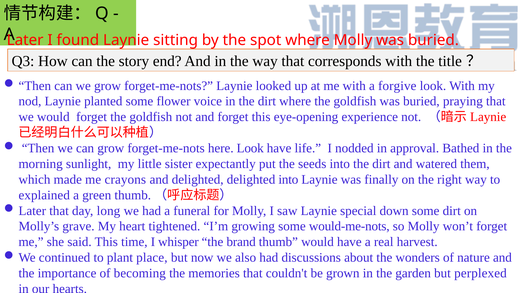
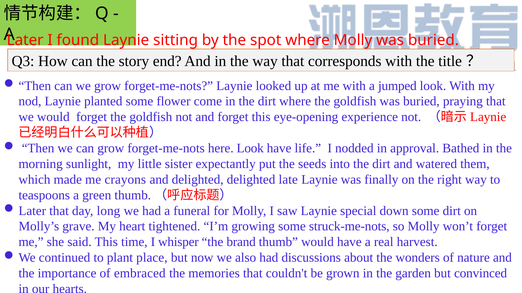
forgive: forgive -> jumped (397, 86)
voice: voice -> come (208, 102)
delighted into: into -> late (288, 180)
explained: explained -> teaspoons (44, 196)
would-me-nots: would-me-nots -> struck-me-nots (349, 227)
becoming: becoming -> embraced (140, 274)
perplexed: perplexed -> convinced (481, 274)
